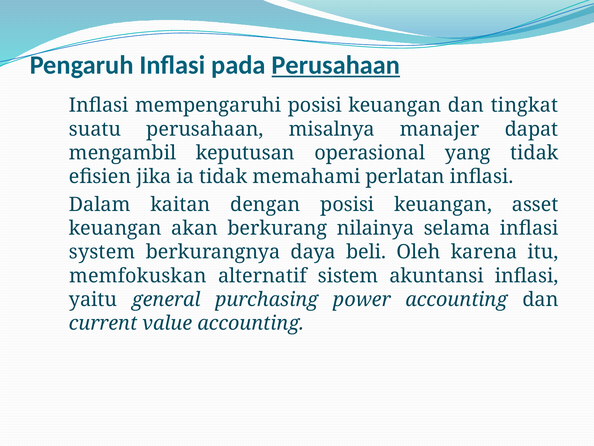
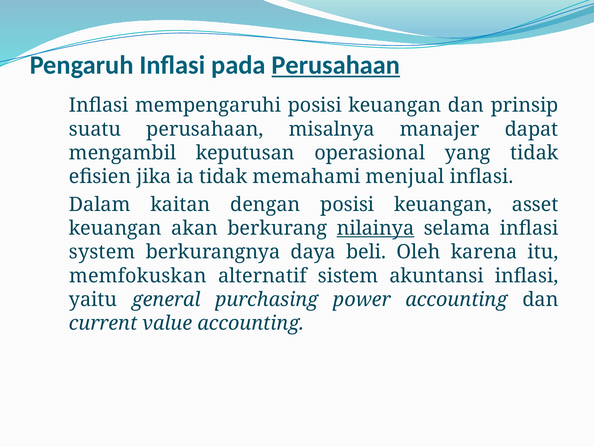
tingkat: tingkat -> prinsip (525, 105)
perlatan: perlatan -> menjual (405, 177)
nilainya underline: none -> present (375, 228)
